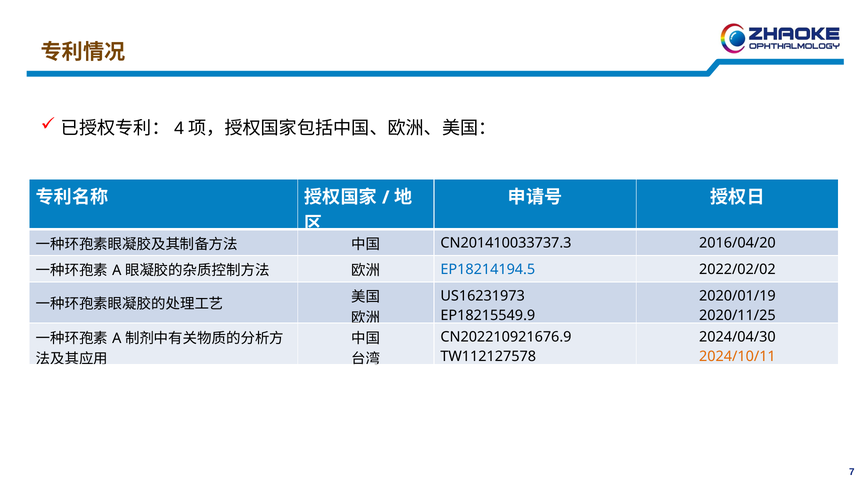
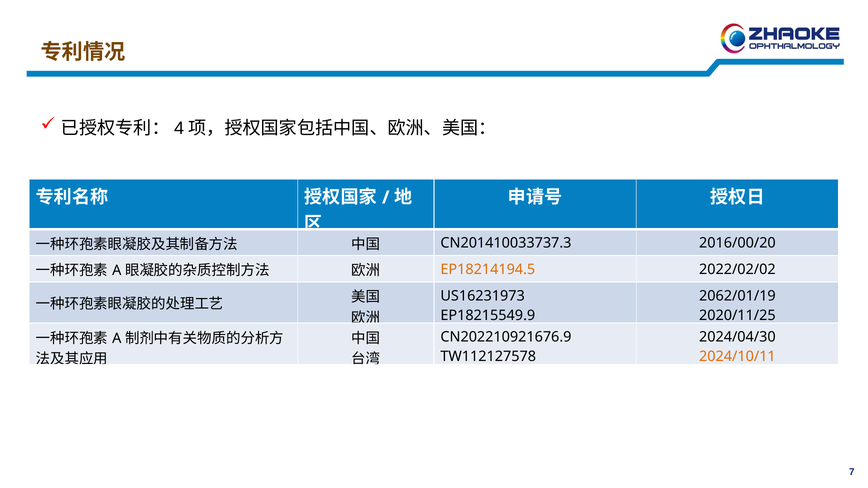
2016/04/20: 2016/04/20 -> 2016/00/20 (737, 243)
EP18214194.5 colour: blue -> orange (488, 270)
2020/01/19: 2020/01/19 -> 2062/01/19 (737, 296)
